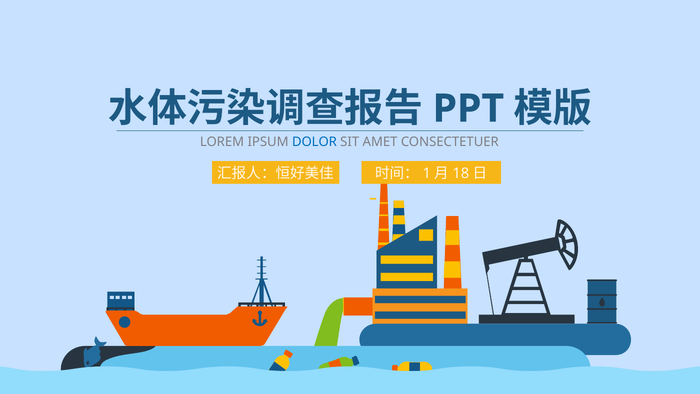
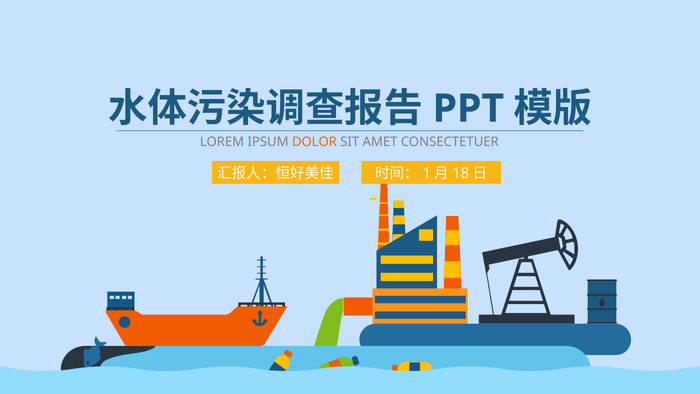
DOLOR colour: blue -> orange (314, 142)
